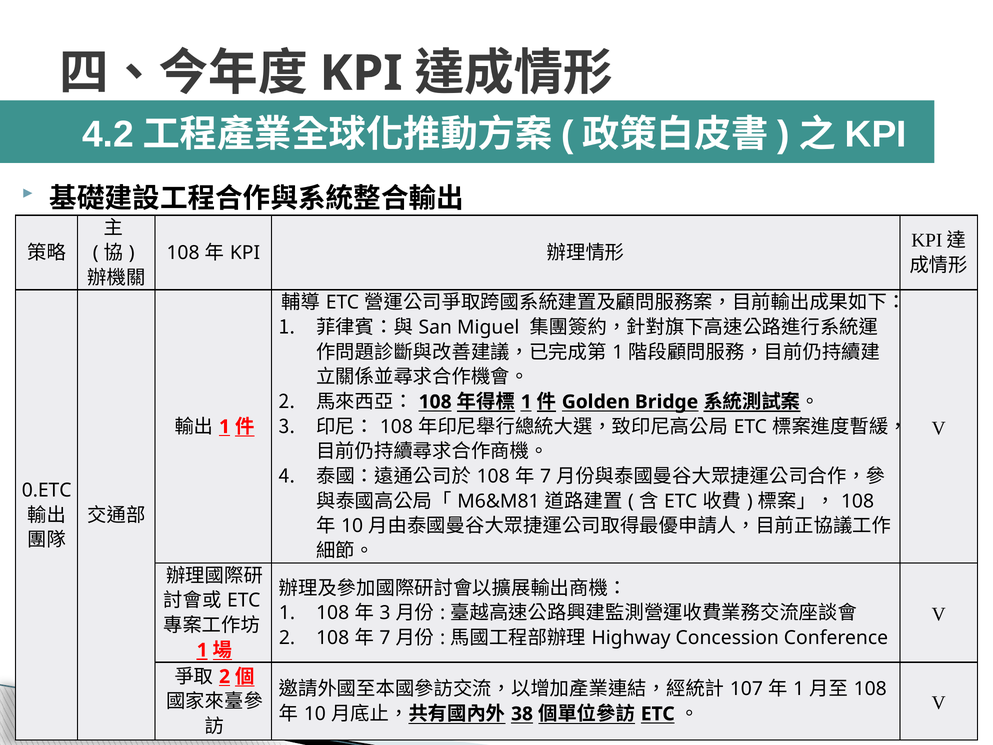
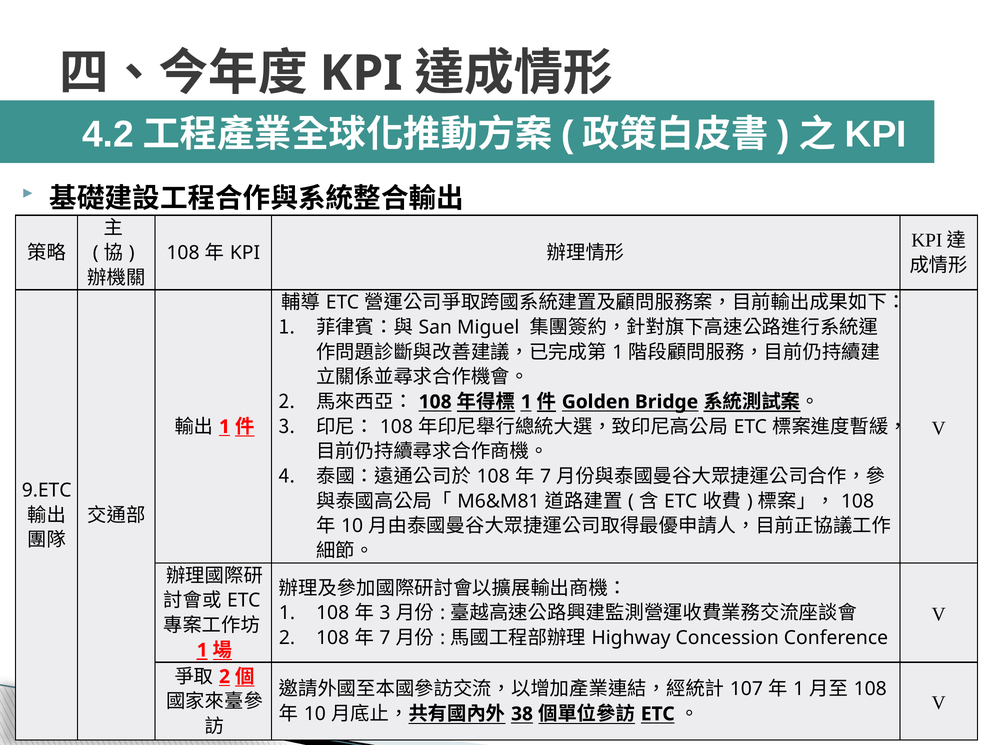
0.ETC: 0.ETC -> 9.ETC (47, 490)
